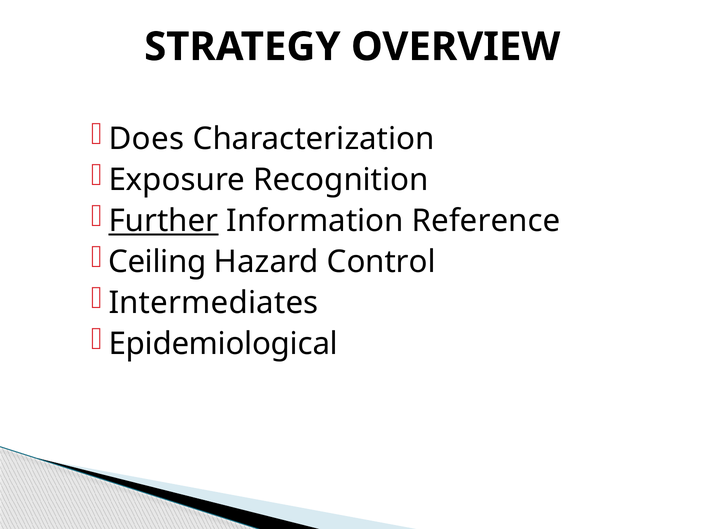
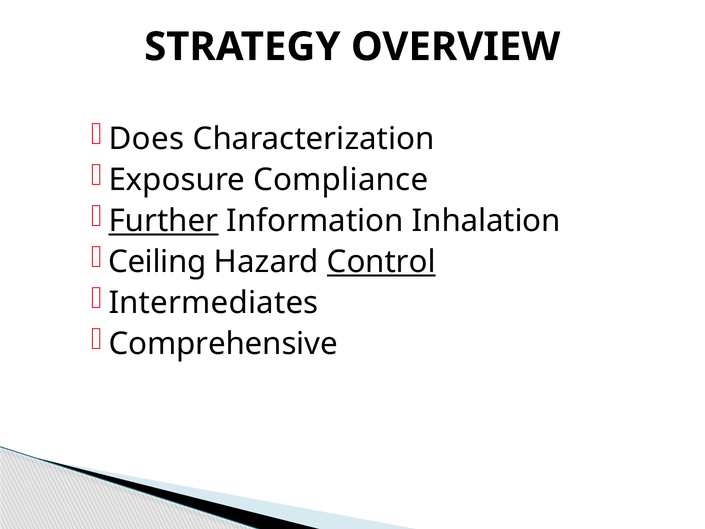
Recognition: Recognition -> Compliance (341, 180)
Reference: Reference -> Inhalation (486, 221)
Control underline: none -> present (381, 262)
Epidemiological: Epidemiological -> Comprehensive (223, 344)
